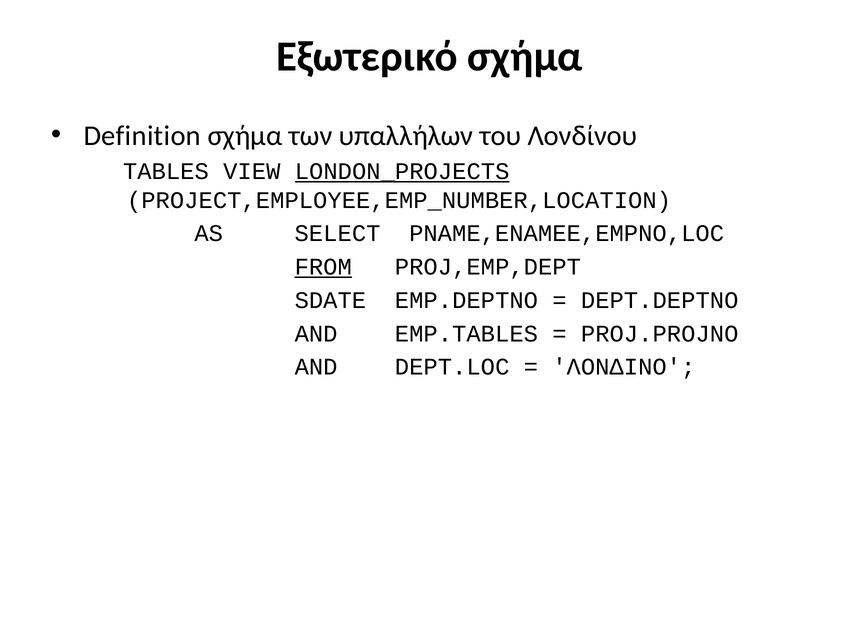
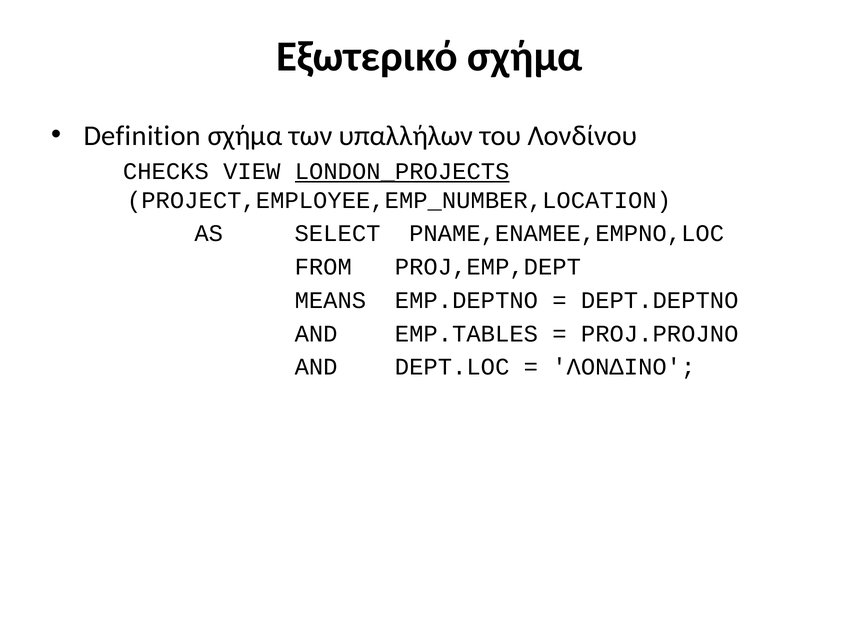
TABLES: TABLES -> CHECKS (166, 171)
FROM underline: present -> none (323, 267)
SDATE: SDATE -> MEANS (330, 300)
